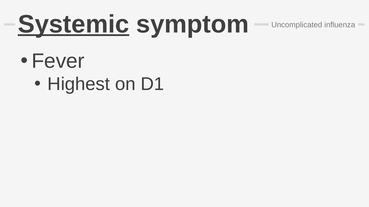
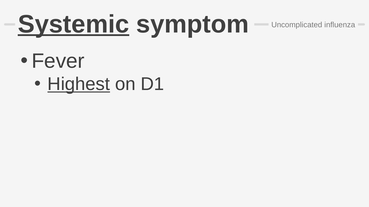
Highest underline: none -> present (79, 84)
